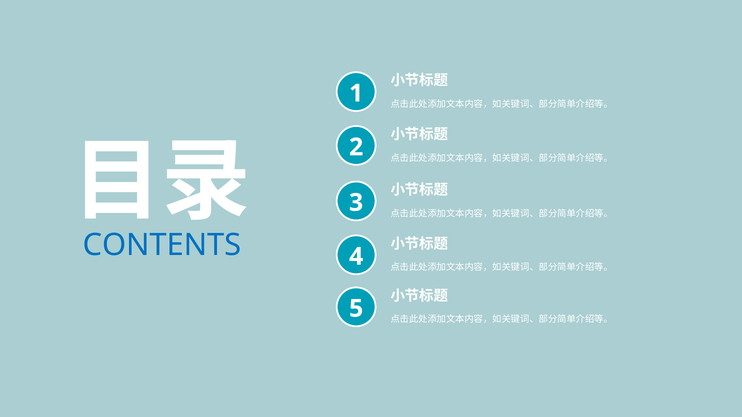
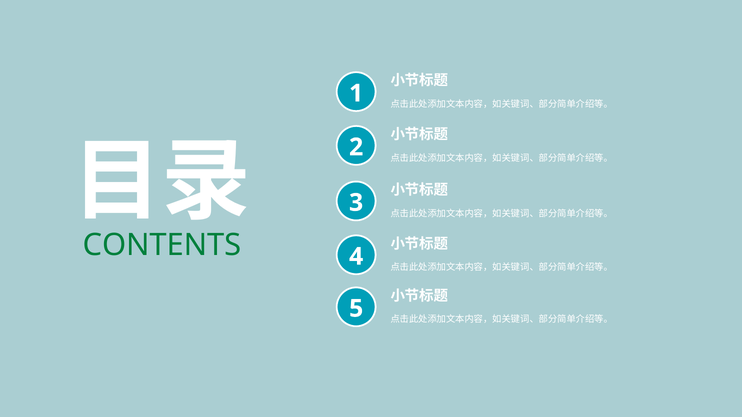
CONTENTS colour: blue -> green (162, 245)
